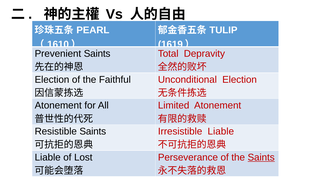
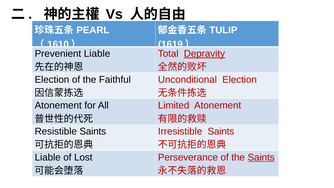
Prevenient Saints: Saints -> Liable (97, 54)
Depravity underline: none -> present (204, 54)
Irresistible Liable: Liable -> Saints (221, 131)
